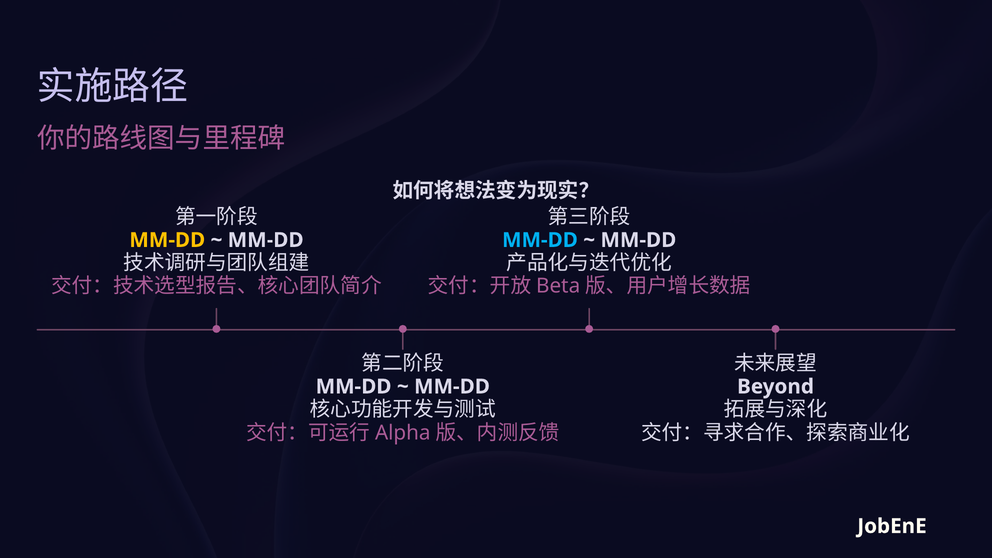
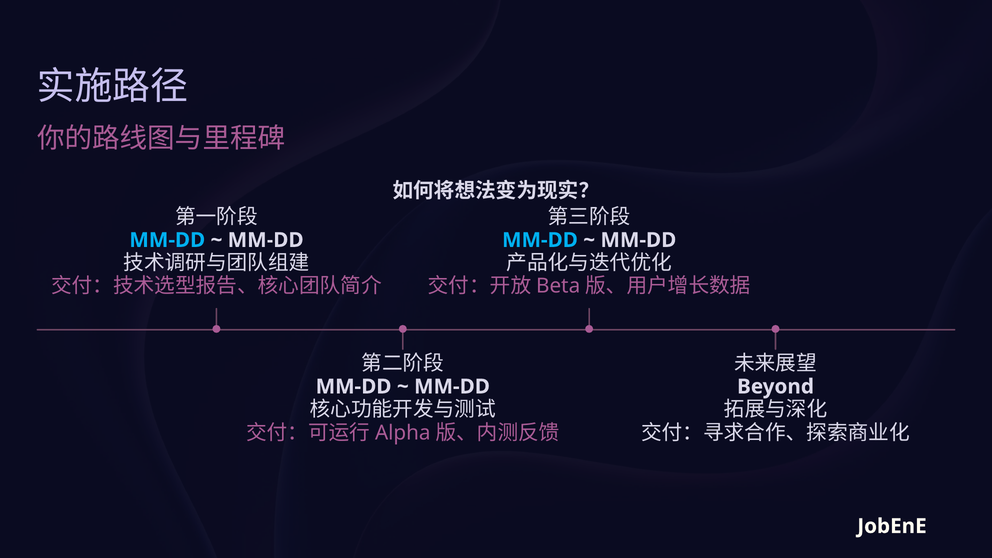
MM-DD colour: yellow -> light blue (167, 240)
